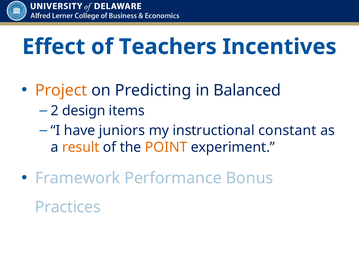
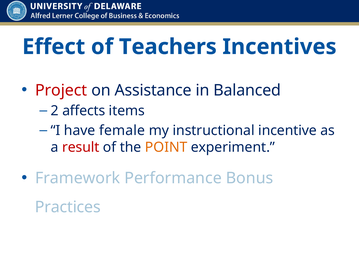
Project colour: orange -> red (61, 90)
Predicting: Predicting -> Assistance (153, 90)
design: design -> affects (84, 111)
juniors: juniors -> female (122, 130)
constant: constant -> incentive (287, 130)
result colour: orange -> red (81, 147)
